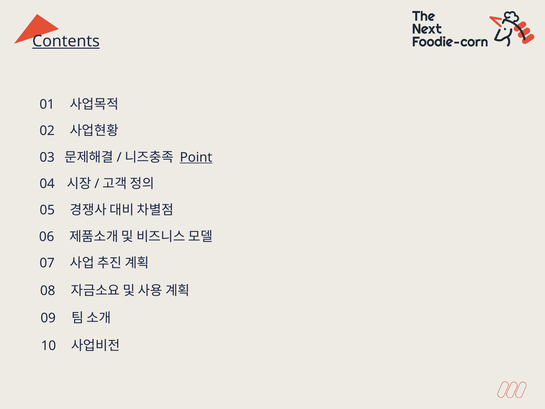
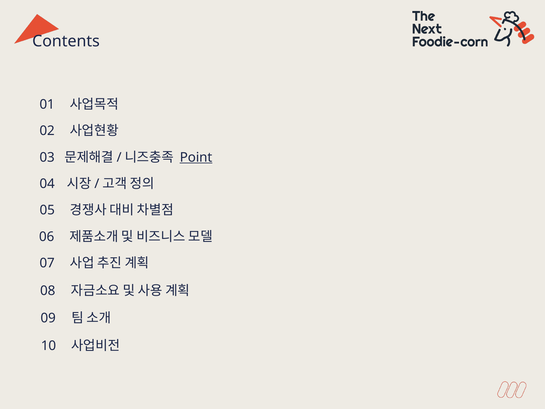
Contents underline: present -> none (66, 41)
